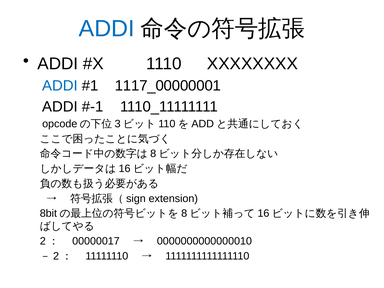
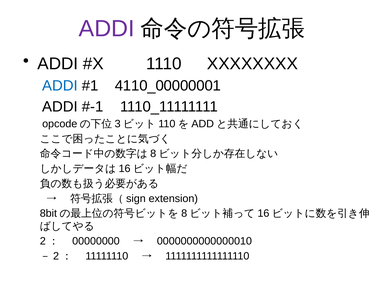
ADDI colour: blue -> purple (107, 29)
1117_00000001: 1117_00000001 -> 4110_00000001 (168, 86)
00000017: 00000017 -> 00000000 (96, 241)
